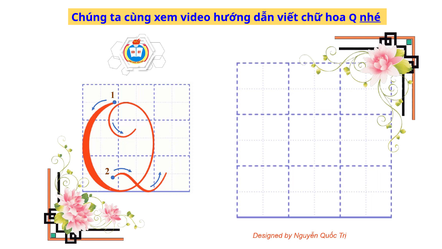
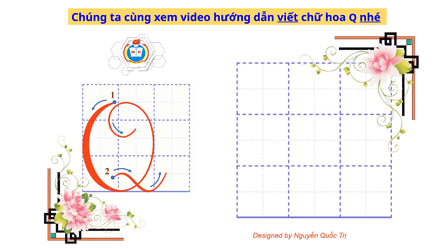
viết underline: none -> present (288, 17)
